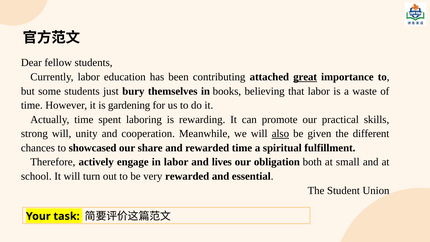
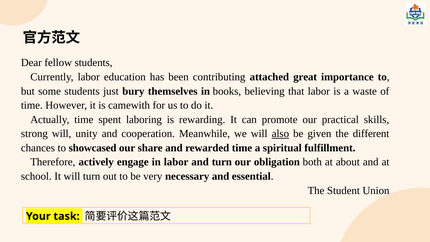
great underline: present -> none (305, 77)
gardening: gardening -> camewith (129, 105)
and lives: lives -> turn (222, 162)
small: small -> about (348, 162)
very rewarded: rewarded -> necessary (187, 176)
